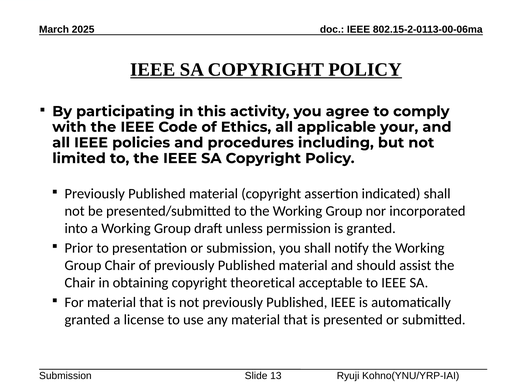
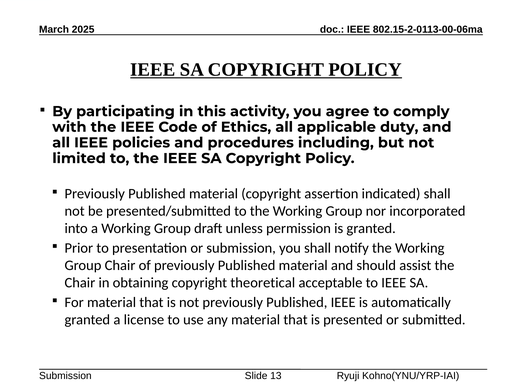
your: your -> duty (399, 127)
